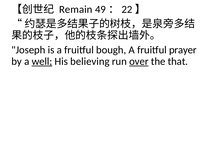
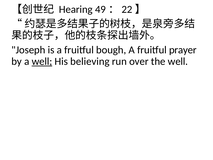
Remain: Remain -> Hearing (76, 9)
over underline: present -> none (139, 61)
the that: that -> well (178, 61)
